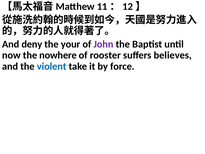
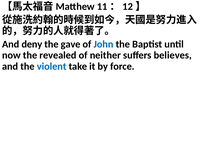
your: your -> gave (71, 44)
John colour: purple -> blue (104, 44)
nowhere: nowhere -> revealed (58, 55)
rooster: rooster -> neither (105, 55)
